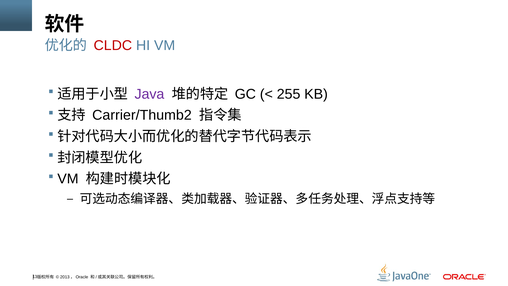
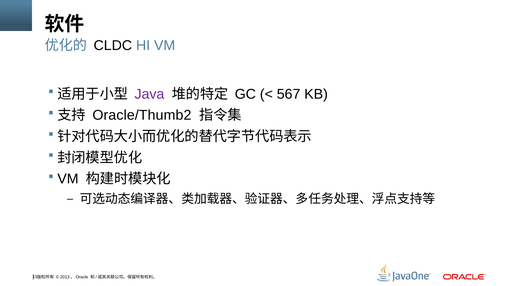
CLDC colour: red -> black (113, 45)
255: 255 -> 567 (289, 94)
Carrier/Thumb2: Carrier/Thumb2 -> Oracle/Thumb2 (142, 115)
